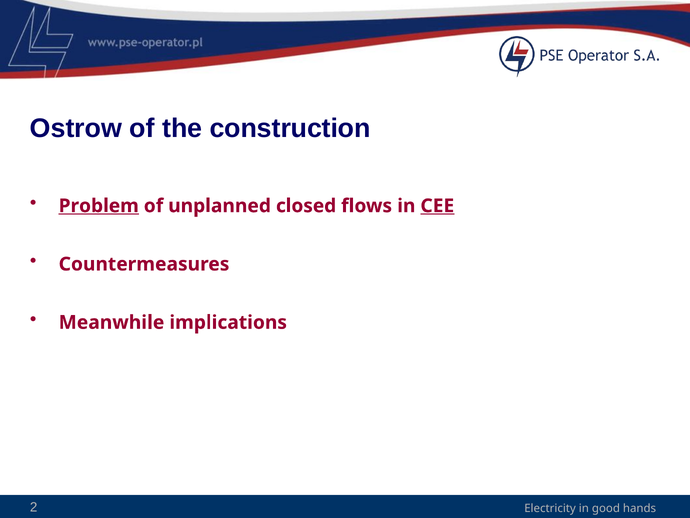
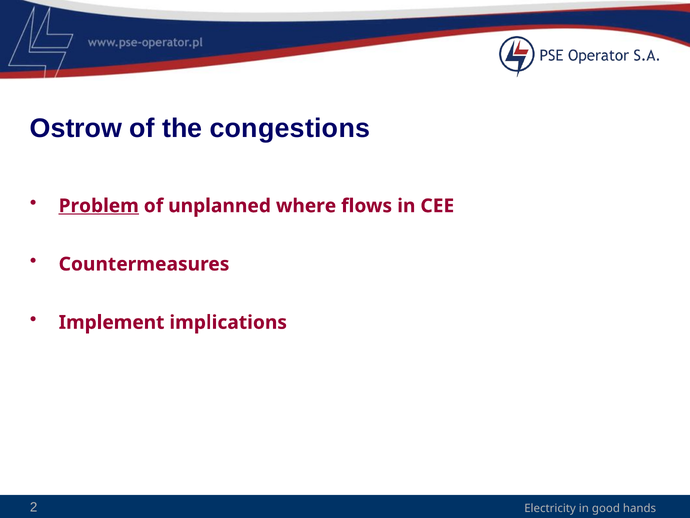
construction: construction -> congestions (290, 128)
closed: closed -> where (306, 206)
CEE underline: present -> none (437, 206)
Meanwhile: Meanwhile -> Implement (112, 322)
